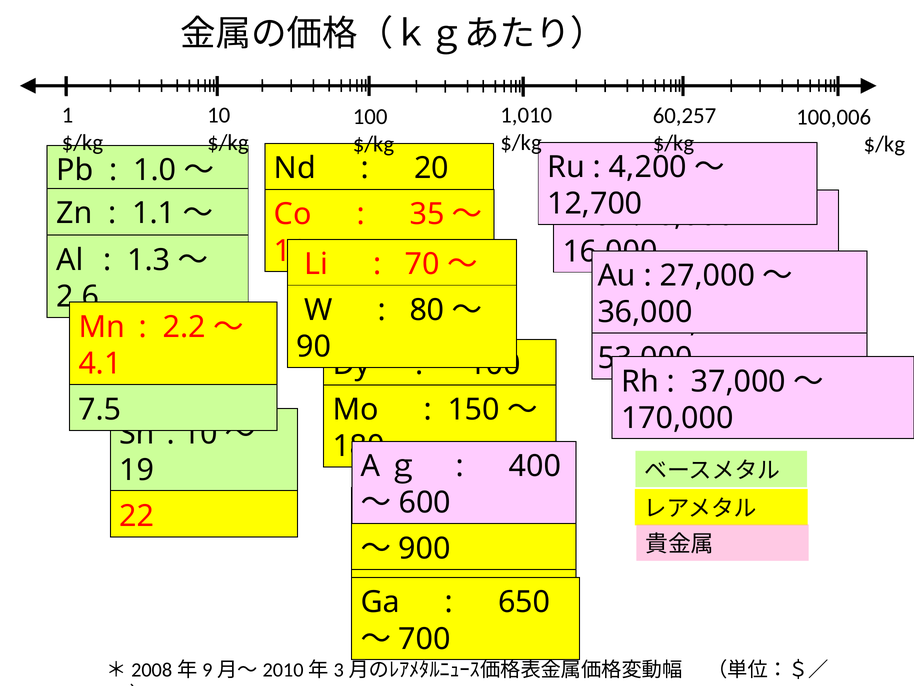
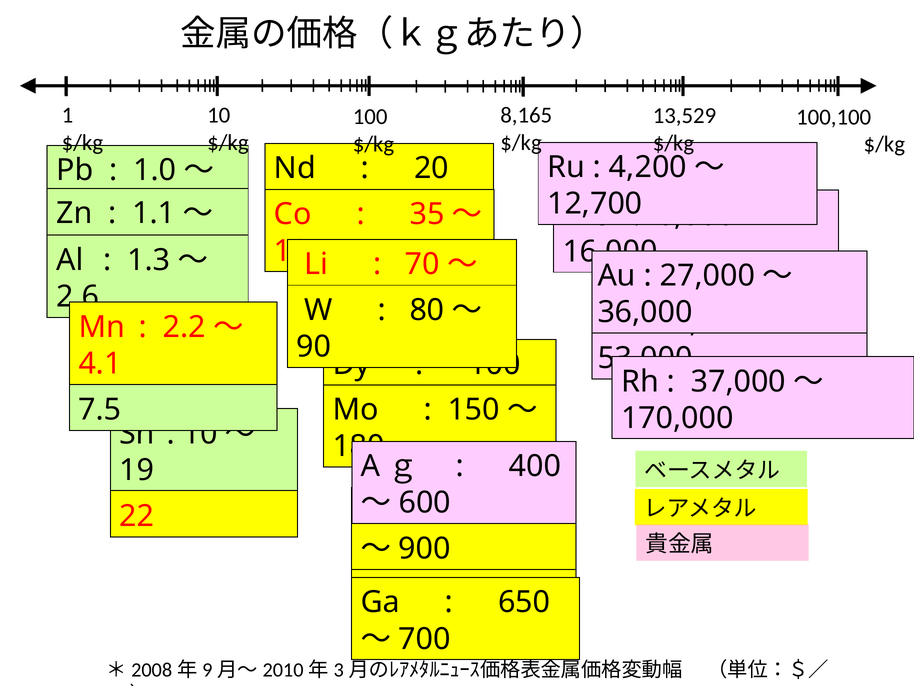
1,010: 1,010 -> 8,165 (526, 115)
60,257: 60,257 -> 13,529 (684, 115)
100,006: 100,006 -> 100,100 (834, 117)
